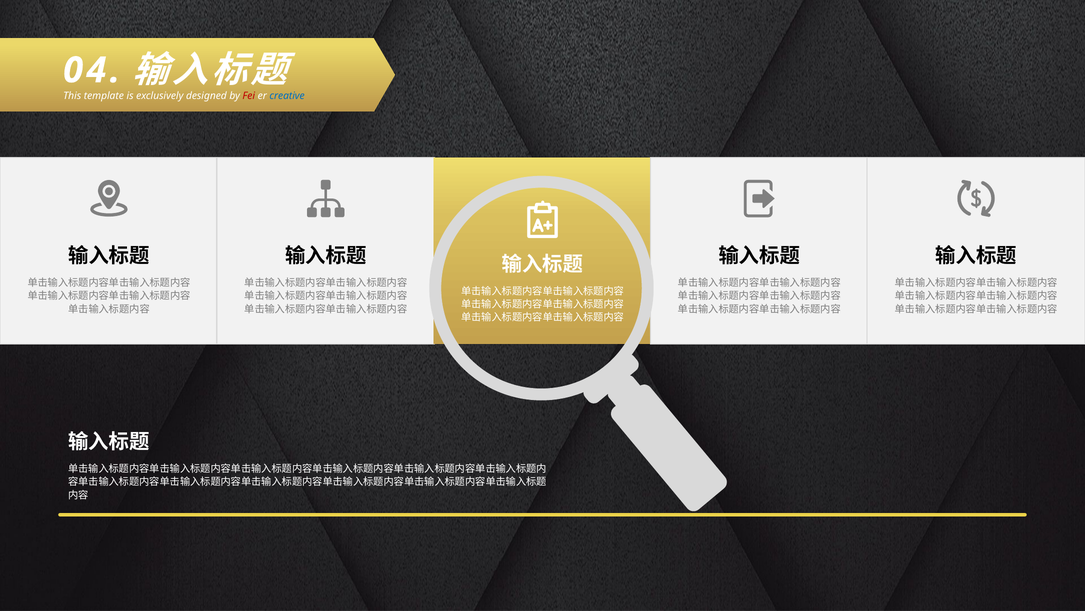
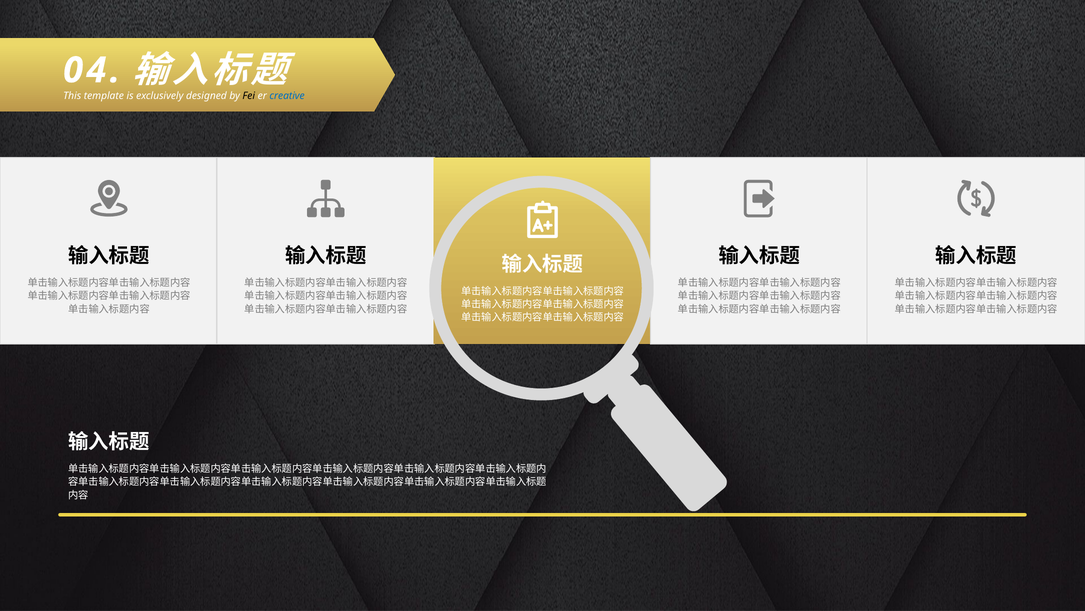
Fei colour: red -> black (249, 96)
